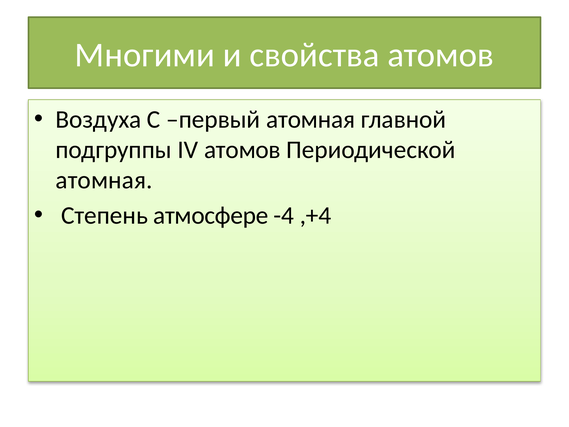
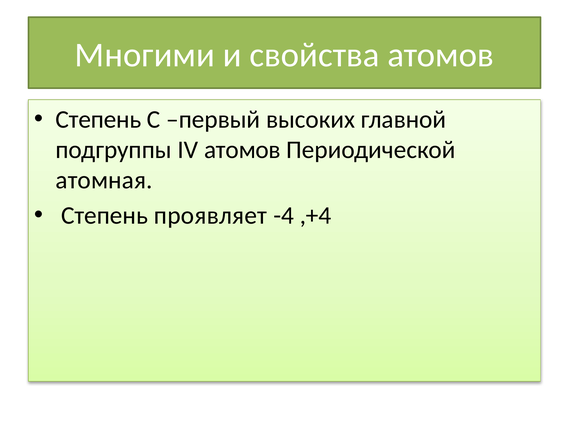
Воздуха: Воздуха -> Степень (98, 119)
первый атомная: атомная -> высоких (311, 119)
атмосфере: атмосфере -> проявляет (211, 215)
